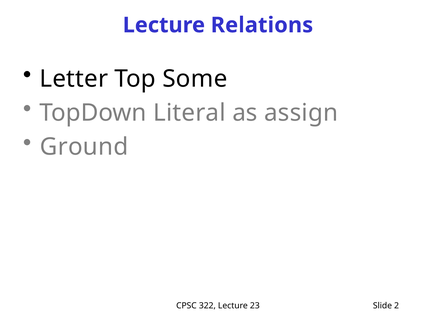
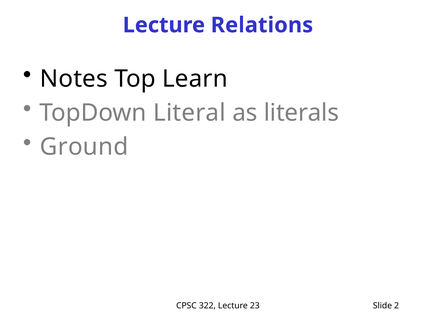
Letter: Letter -> Notes (74, 79)
Some: Some -> Learn (195, 79)
assign: assign -> literals (301, 113)
